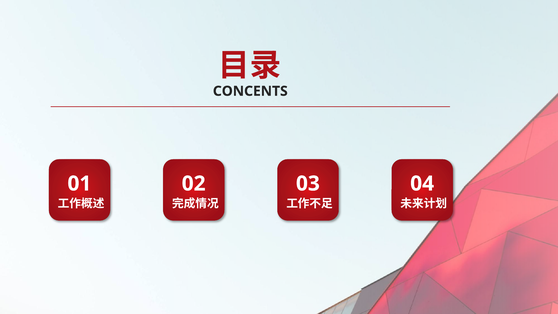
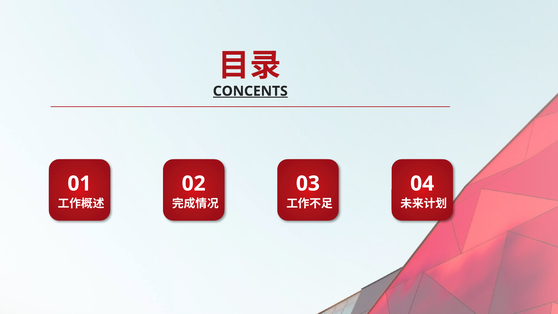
CONCENTS underline: none -> present (250, 91)
